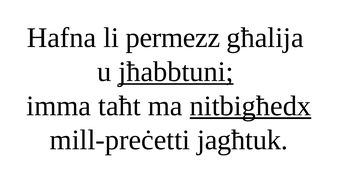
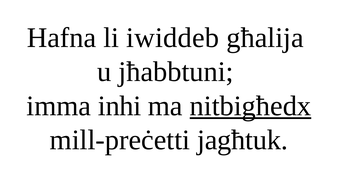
permezz: permezz -> iwiddeb (173, 38)
jħabbtuni underline: present -> none (176, 72)
taħt: taħt -> inhi (120, 106)
